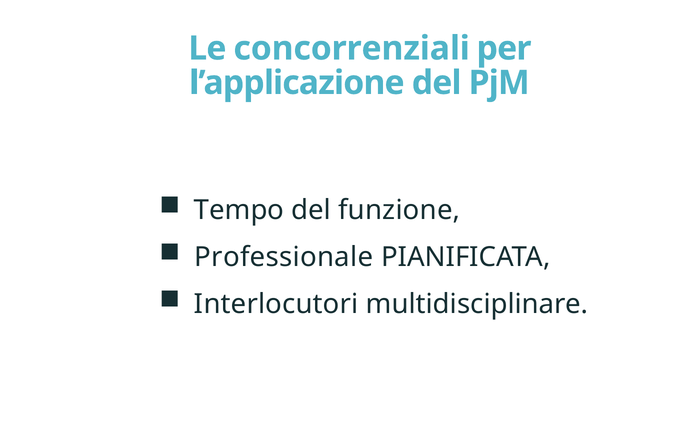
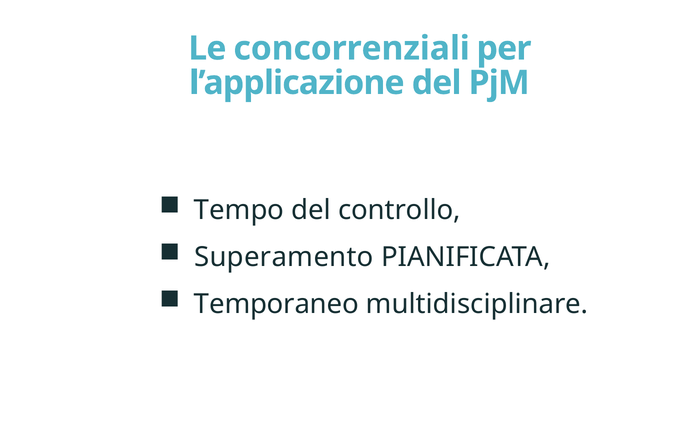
funzione: funzione -> controllo (399, 210)
Professionale: Professionale -> Superamento (284, 257)
Interlocutori: Interlocutori -> Temporaneo (276, 304)
